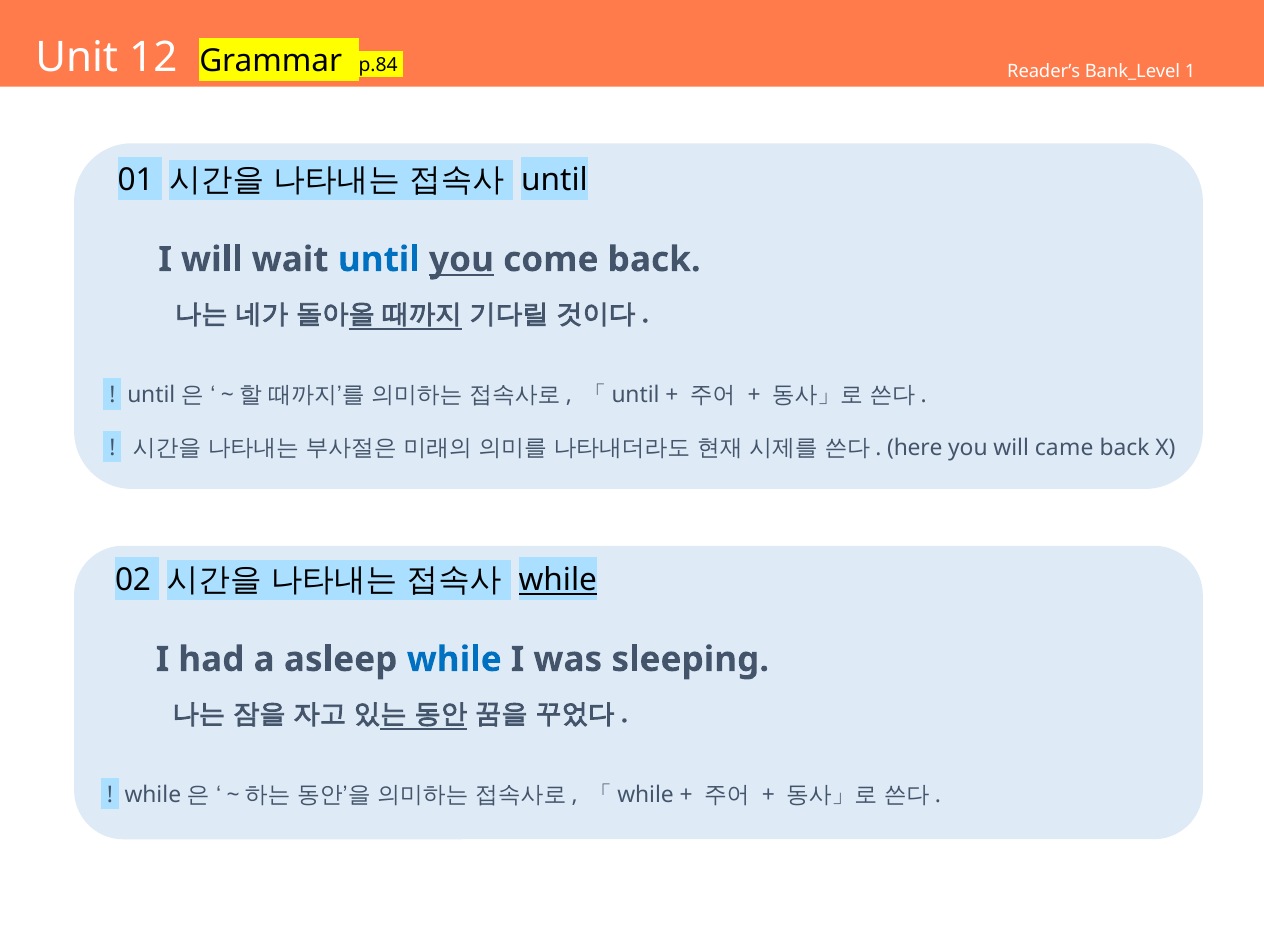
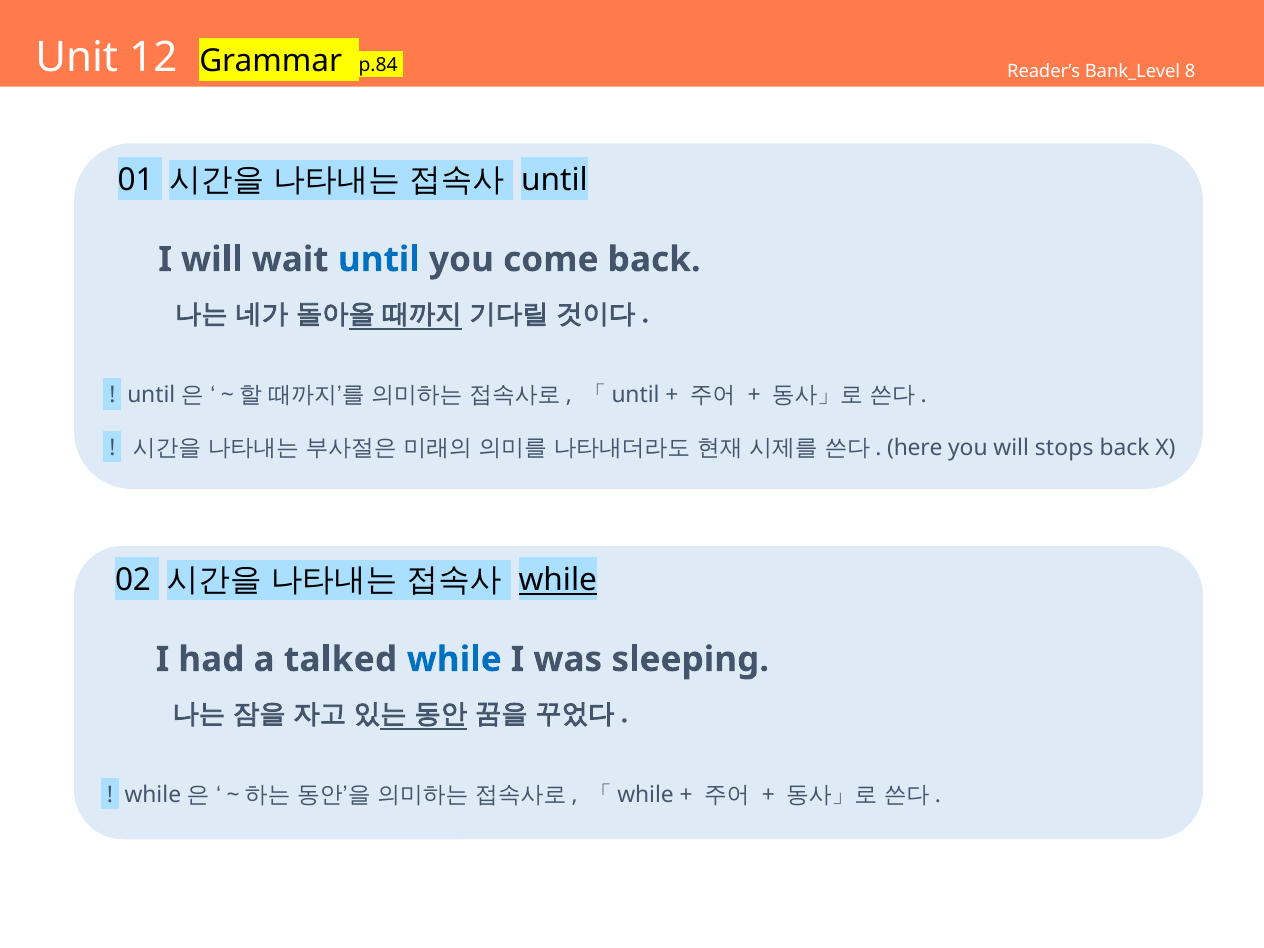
1: 1 -> 8 (1190, 71)
you underline: present -> none (461, 260)
came: came -> stops (1064, 448)
asleep: asleep -> talked (341, 659)
